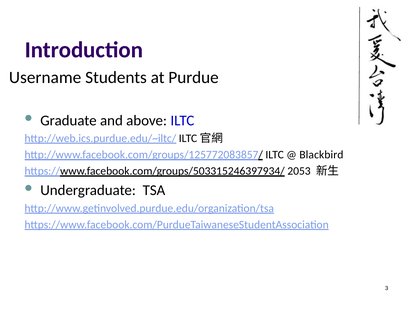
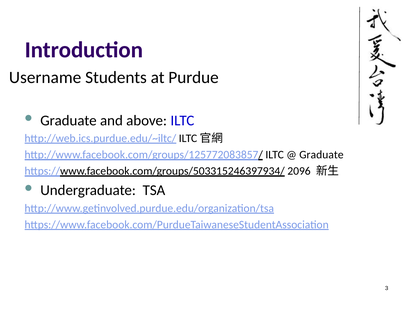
Blackbird: Blackbird -> Graduate (321, 155)
2053: 2053 -> 2096 (299, 171)
